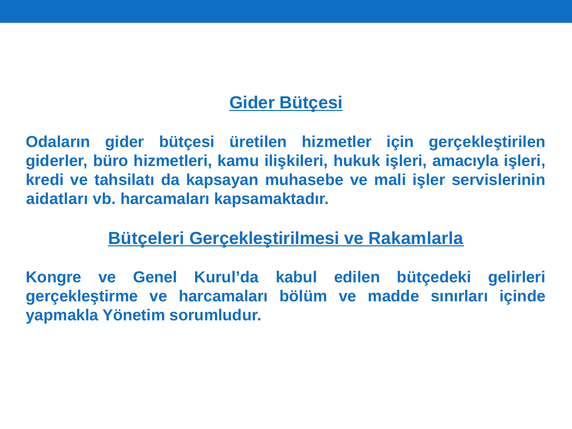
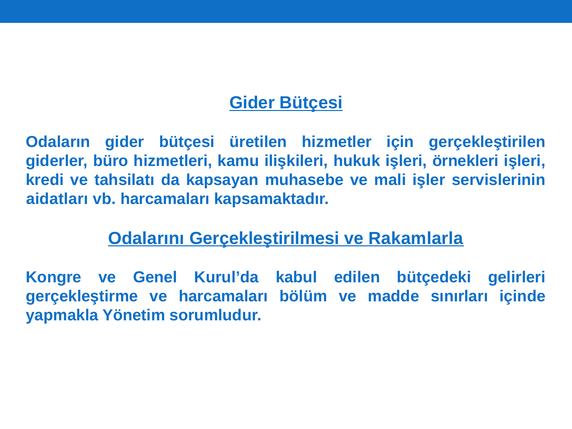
amacıyla: amacıyla -> örnekleri (466, 161)
Bütçeleri: Bütçeleri -> Odalarını (146, 238)
